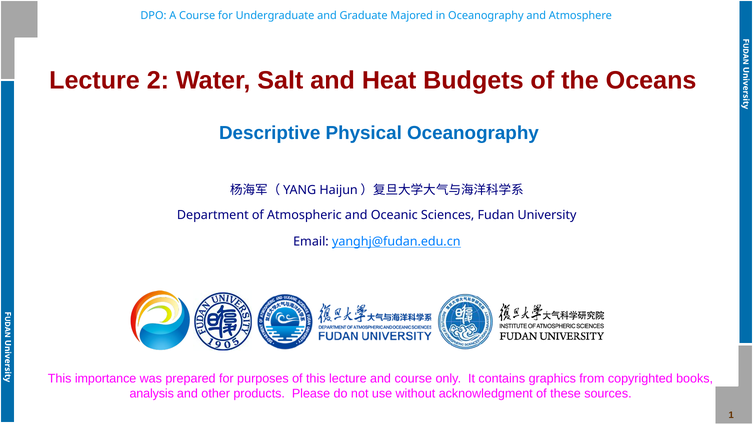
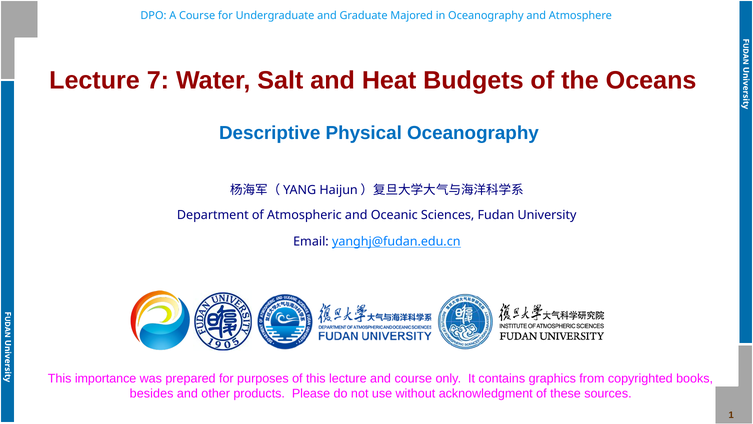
2: 2 -> 7 (158, 81)
analysis: analysis -> besides (152, 393)
